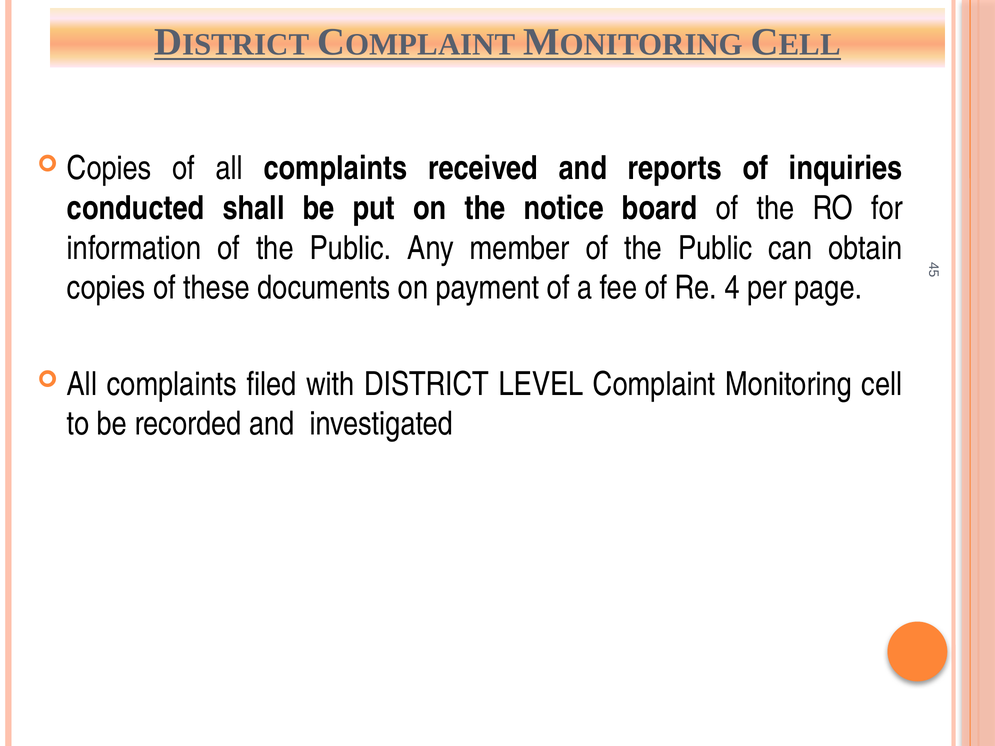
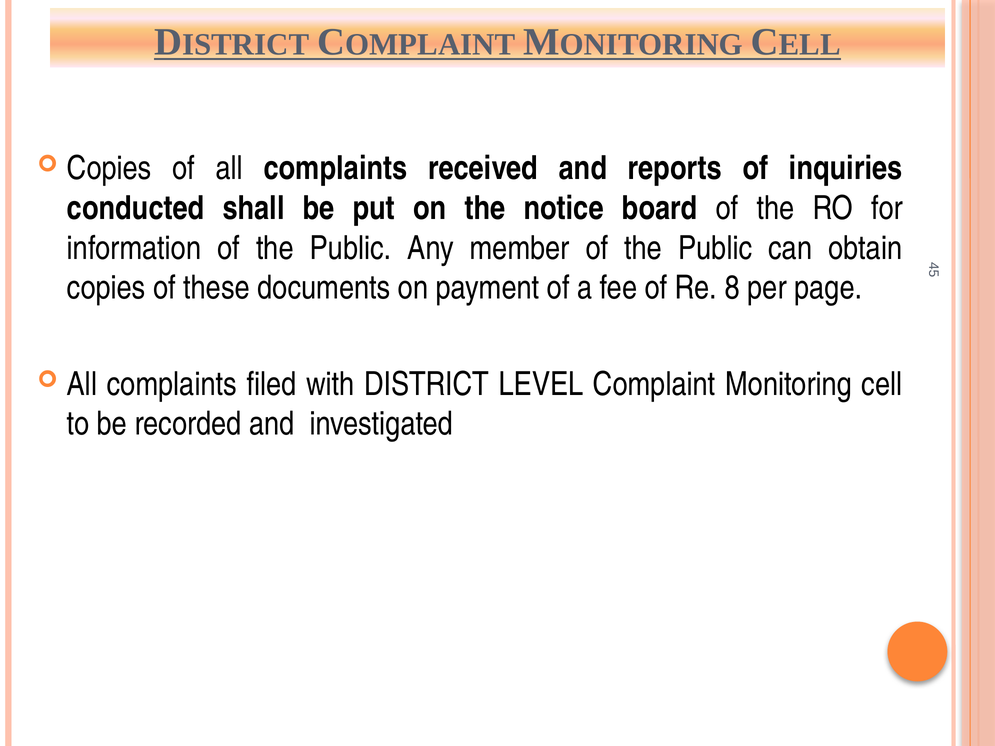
Re 4: 4 -> 8 (732, 288)
